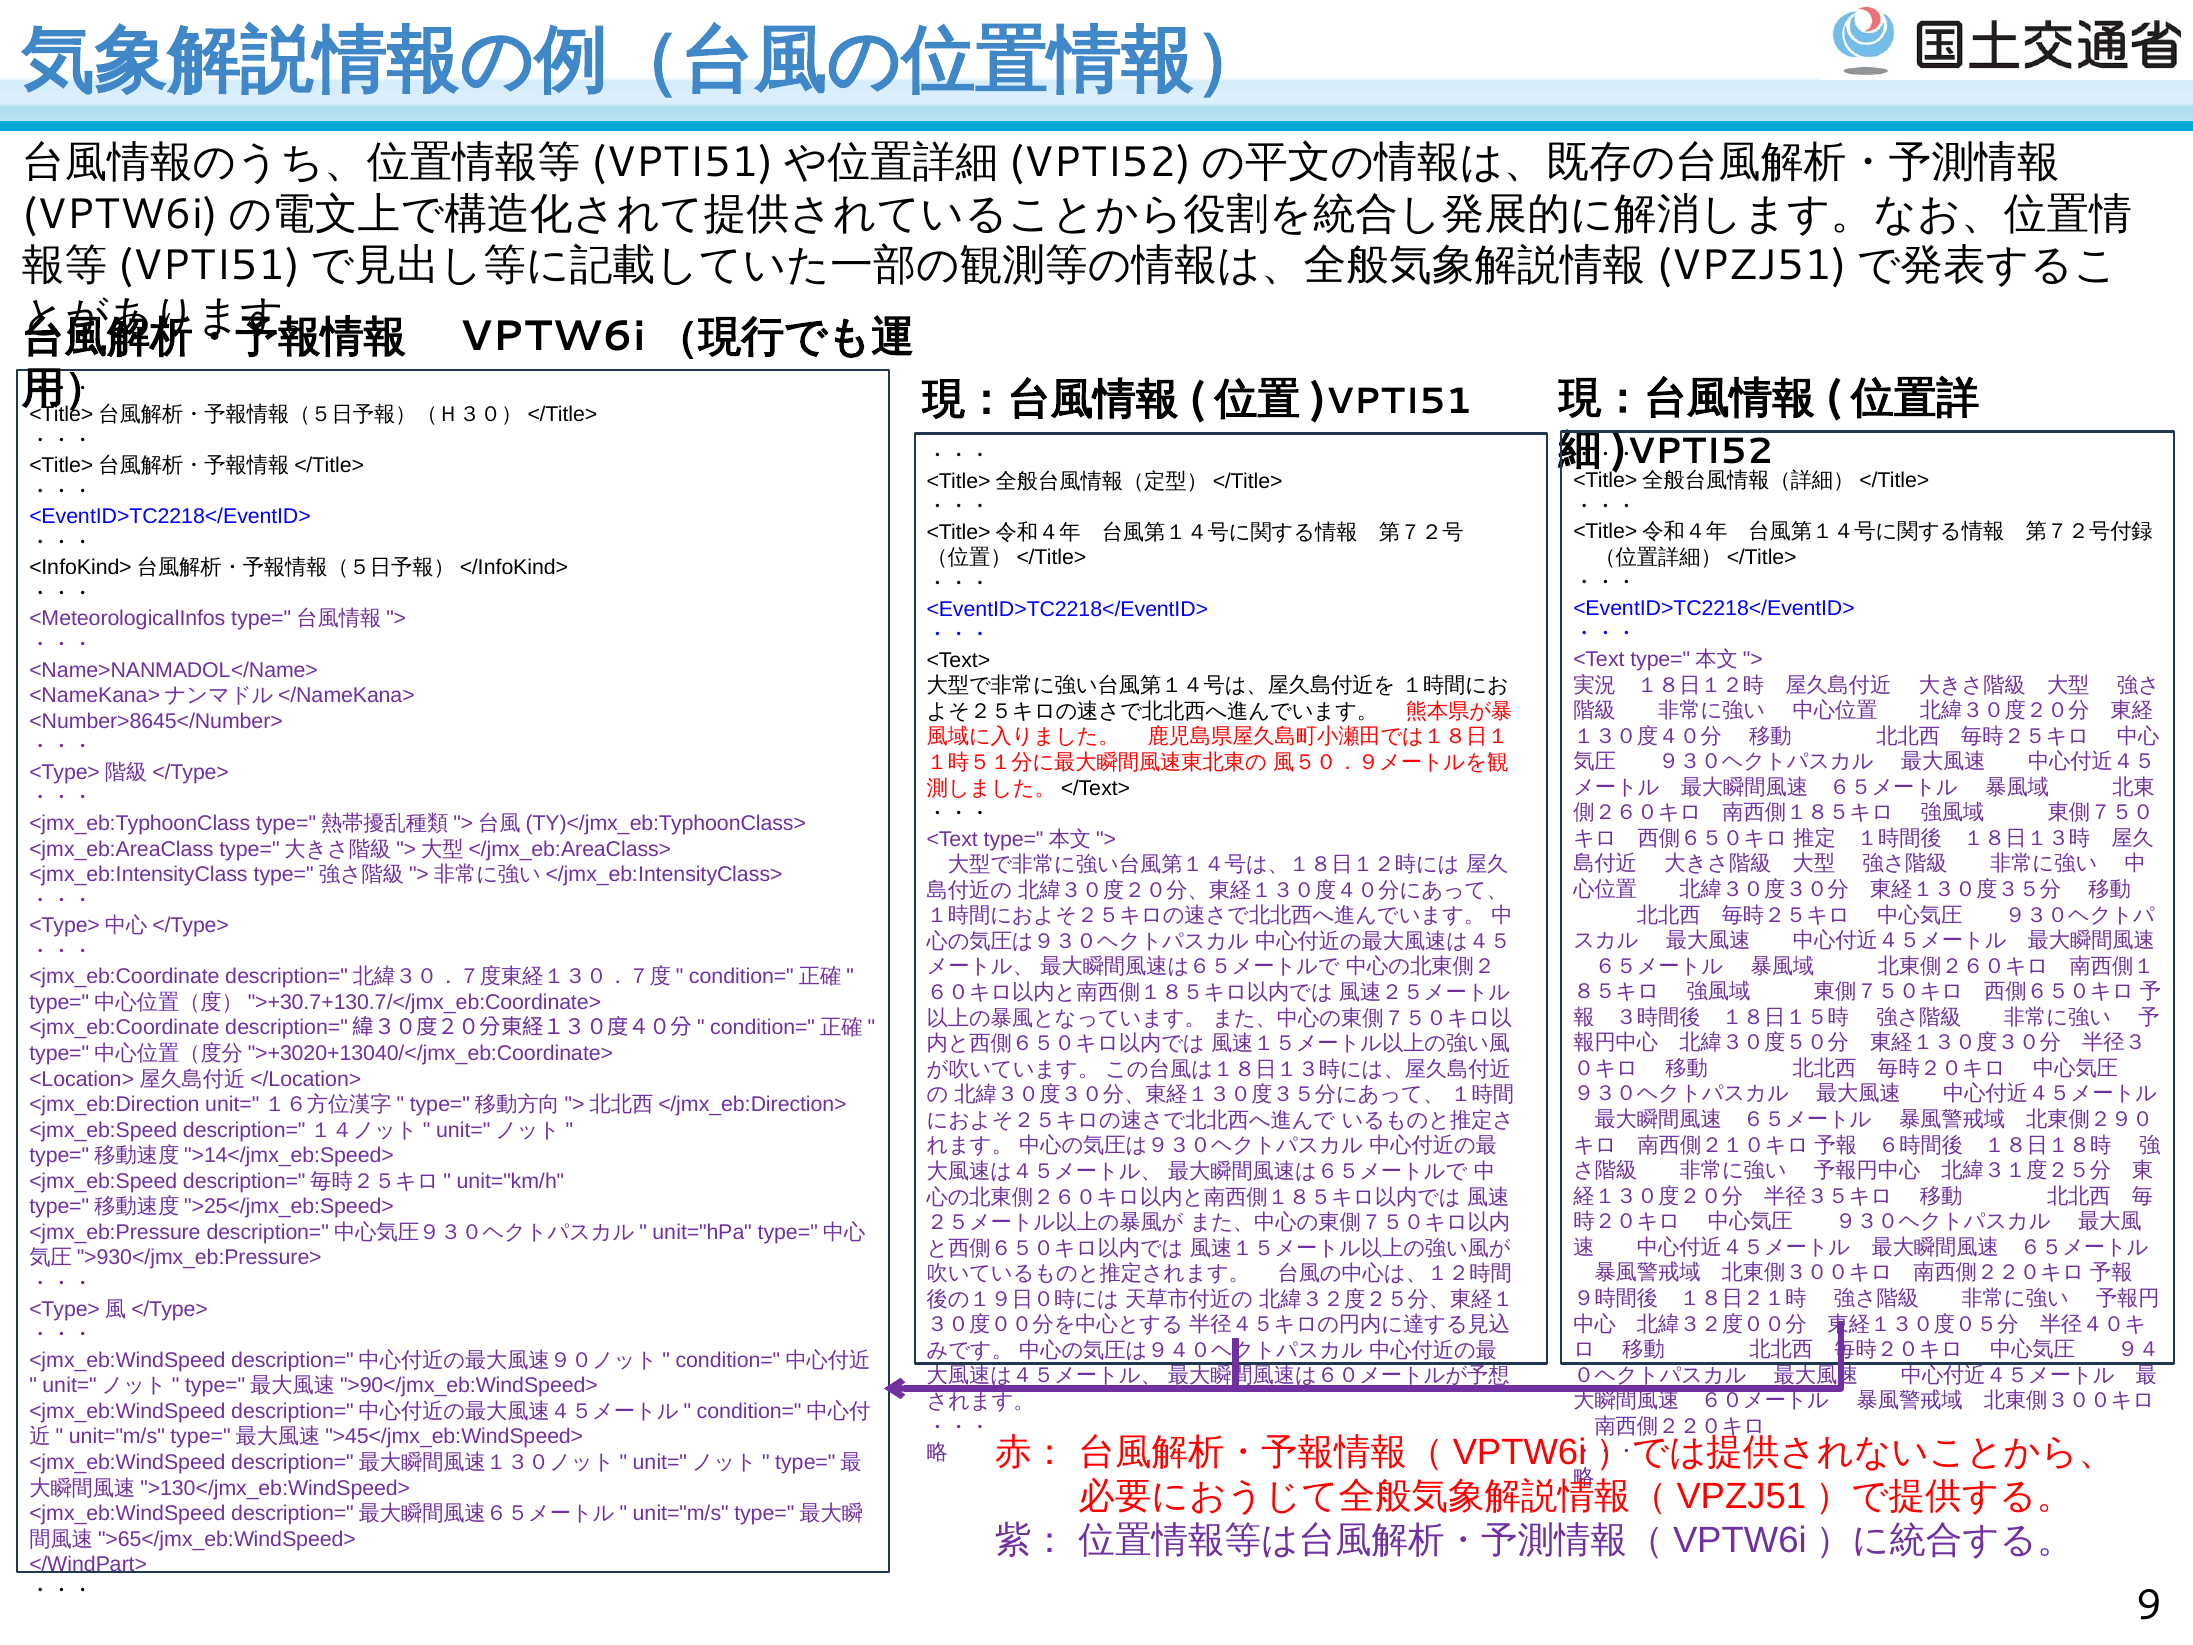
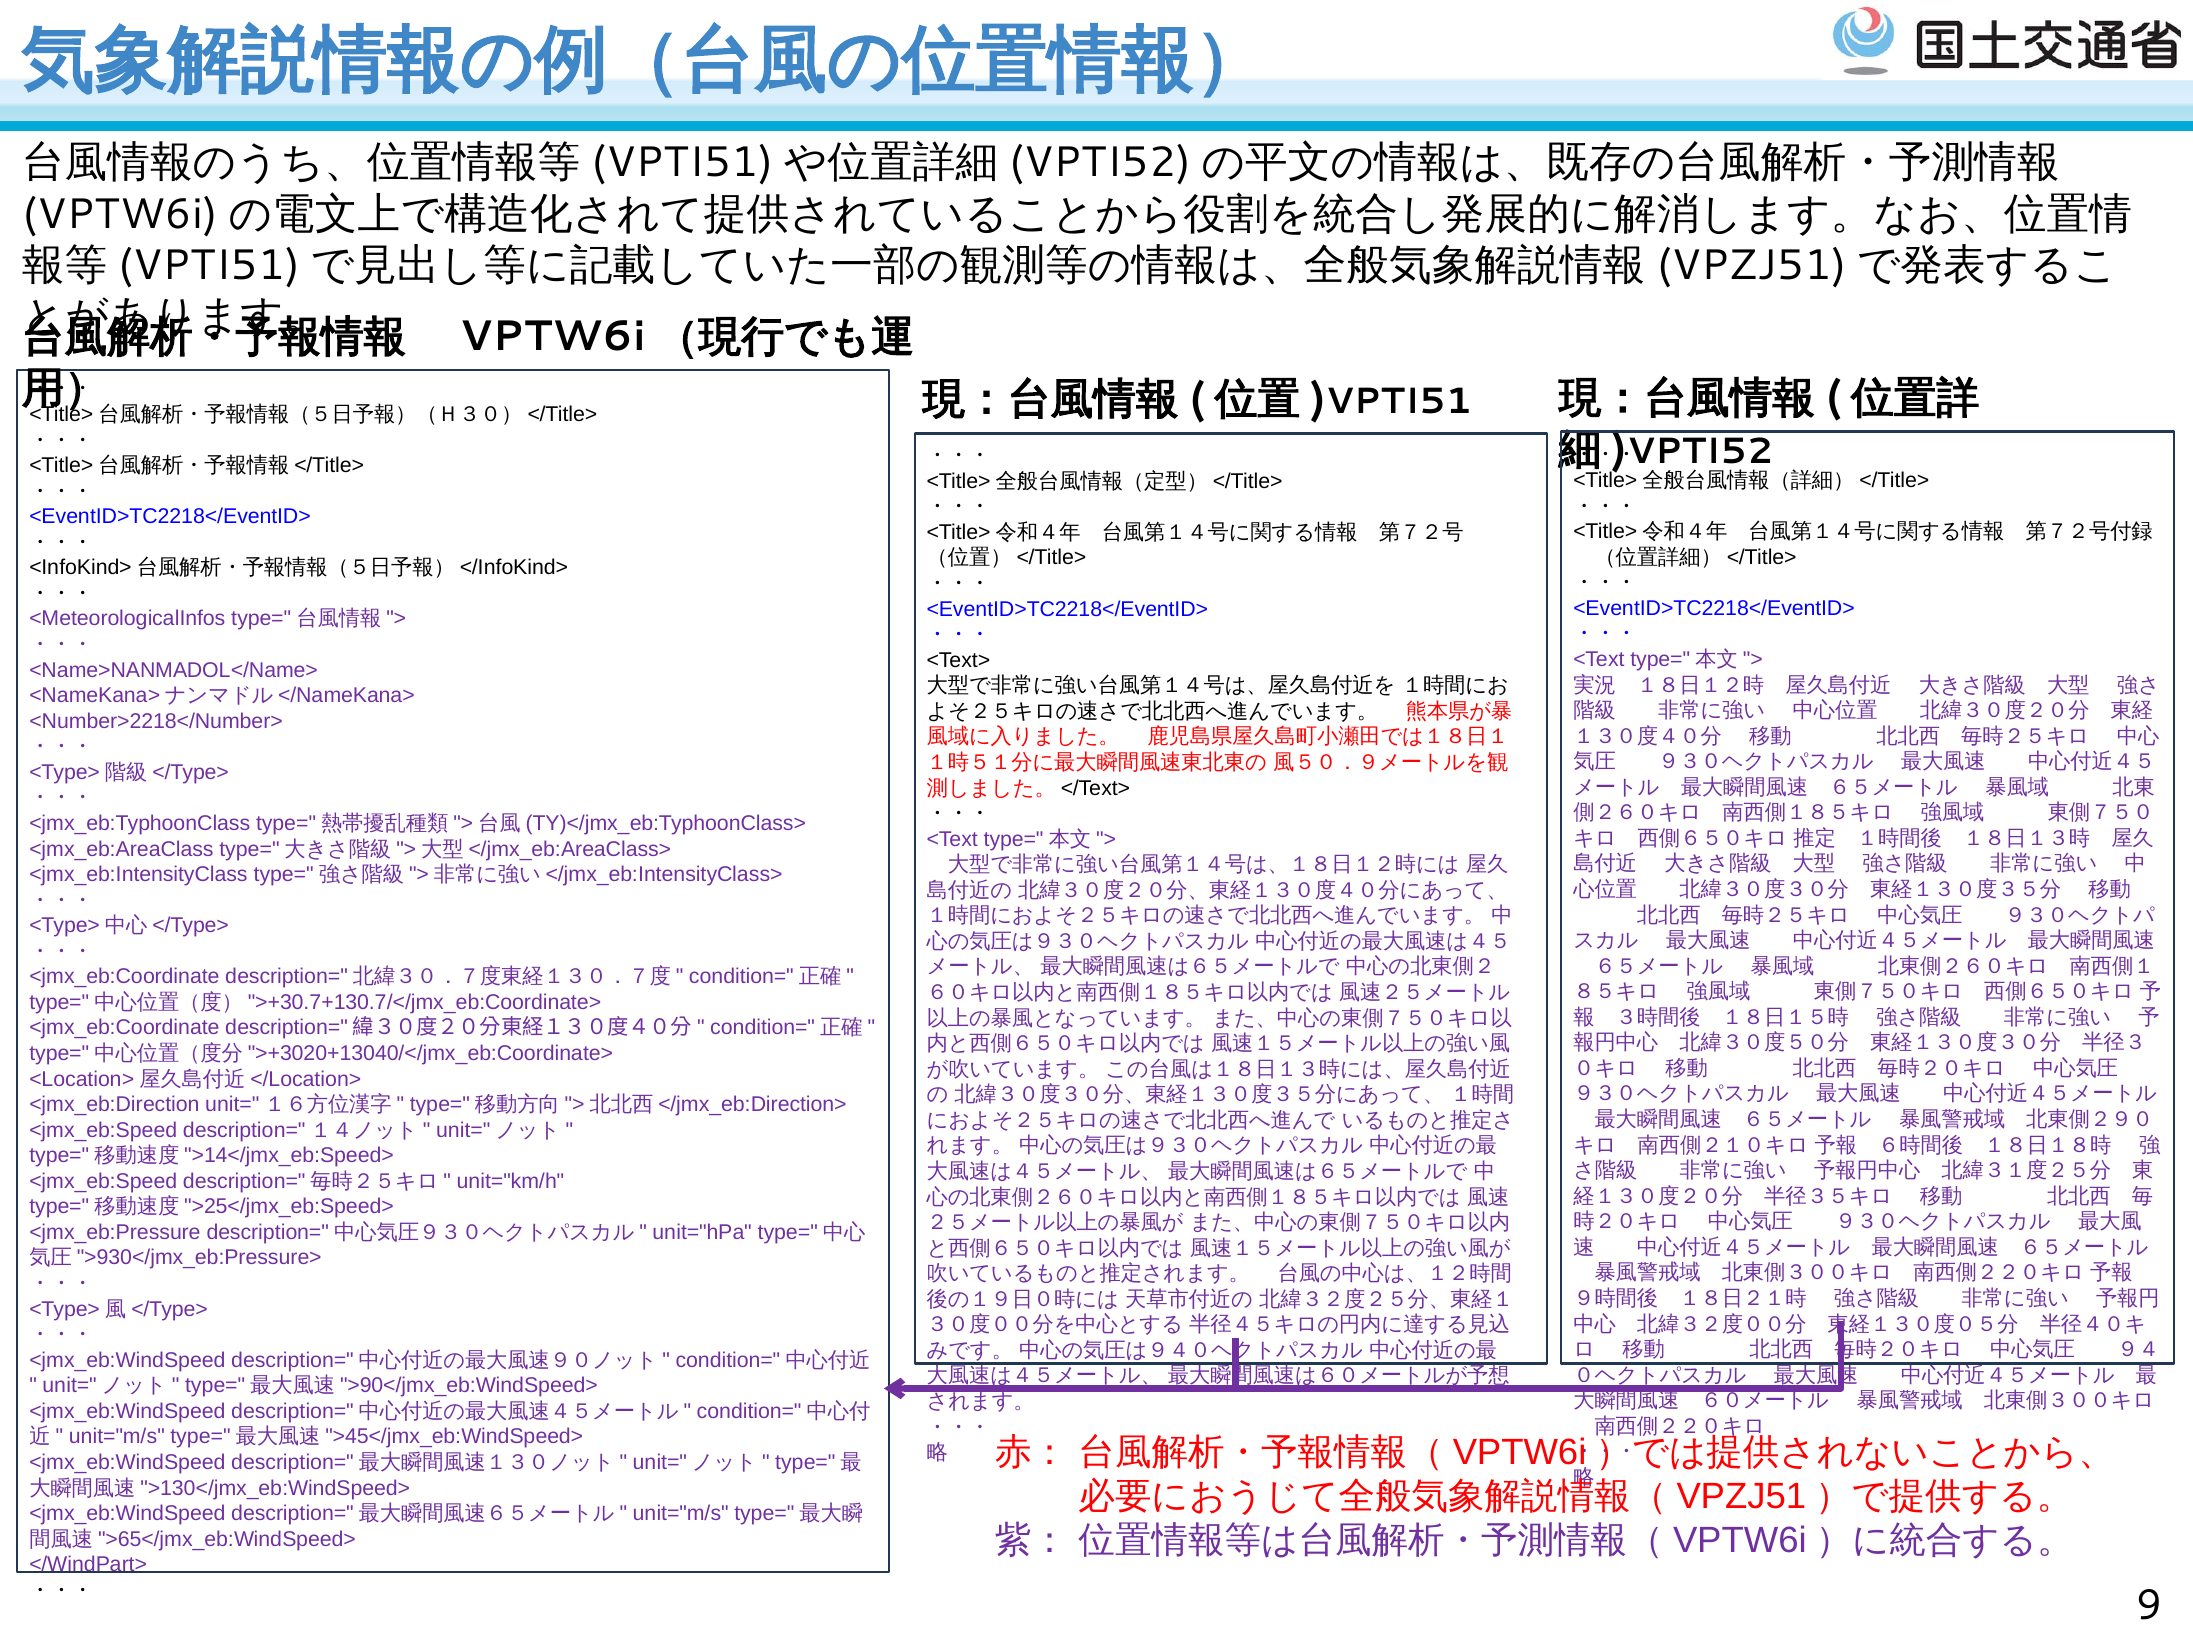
<Number>8645</Number>: <Number>8645</Number> -> <Number>2218</Number> (156, 721)
